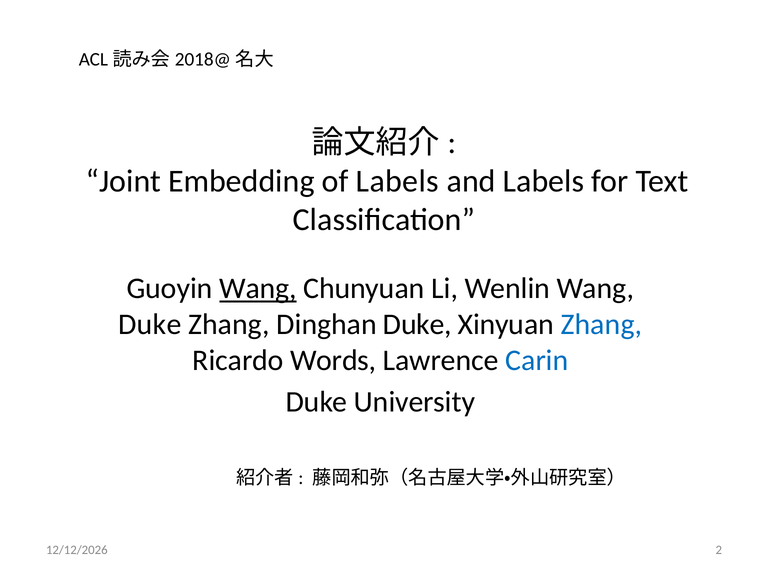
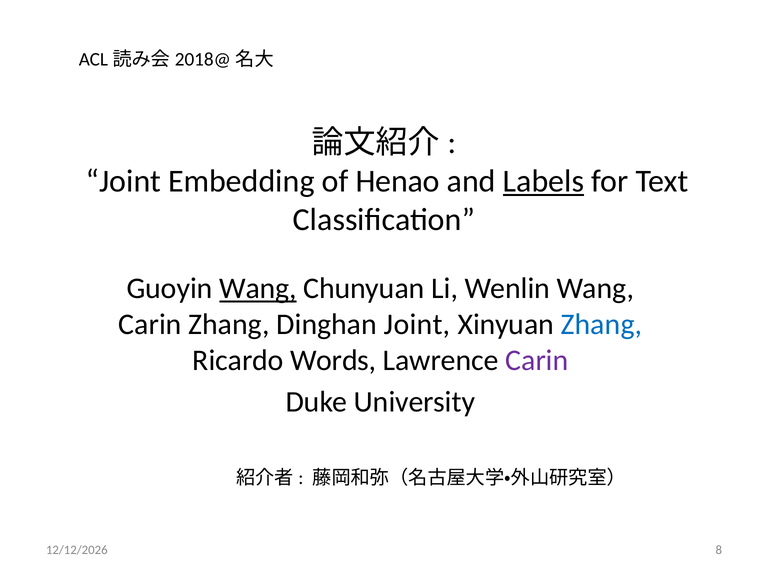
of Labels: Labels -> Henao (398, 181)
Labels underline: none -> present (543, 181)
Duke: Duke -> Carin (150, 324)
Dinghan Duke: Duke -> Joint (417, 324)
Carin colour: blue -> purple (537, 360)
2: 2 -> 8 (719, 550)
